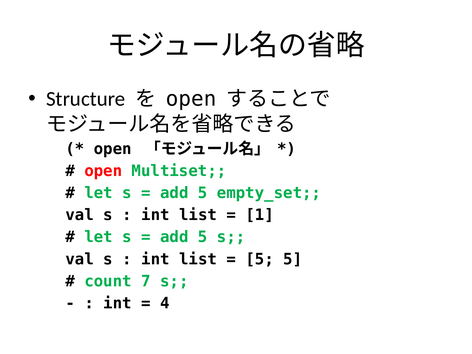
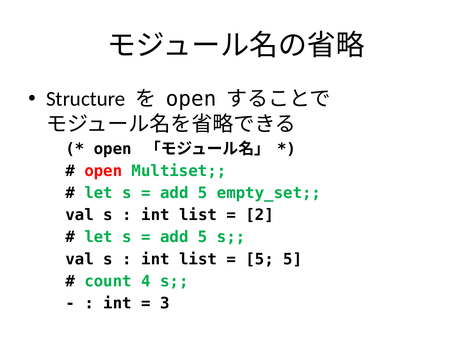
1: 1 -> 2 (260, 215)
7: 7 -> 4 (146, 281)
4: 4 -> 3 (165, 303)
